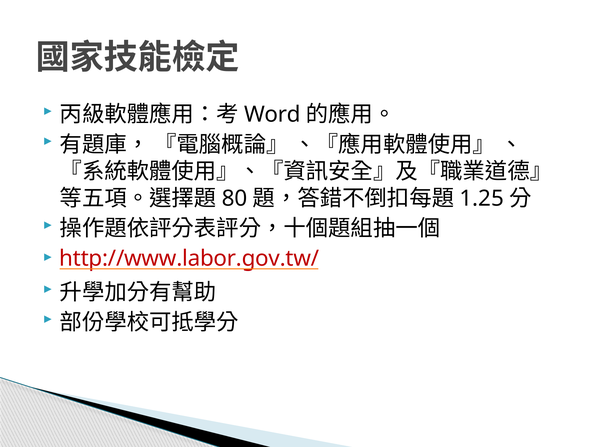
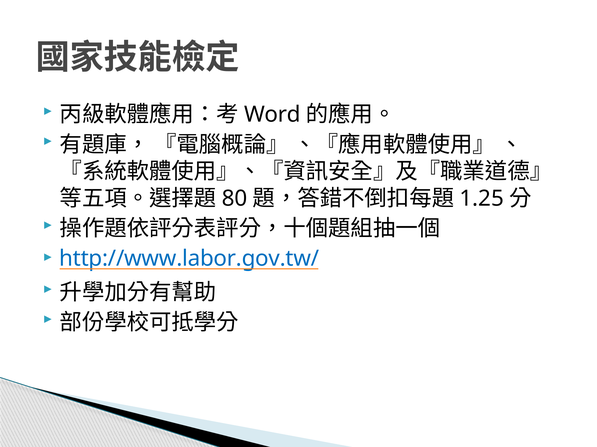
http://www.labor.gov.tw/ colour: red -> blue (189, 259)
